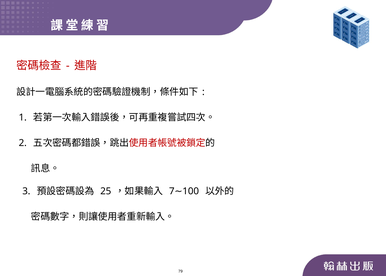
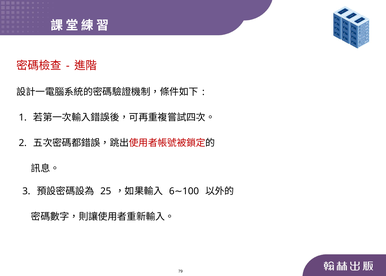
7: 7 -> 6 (172, 191)
